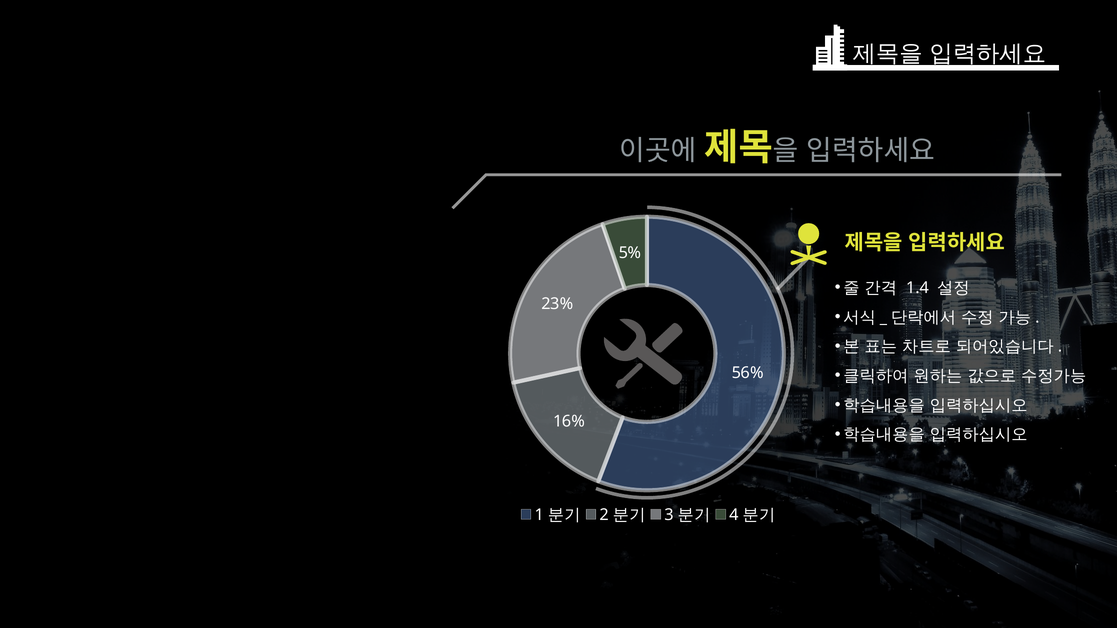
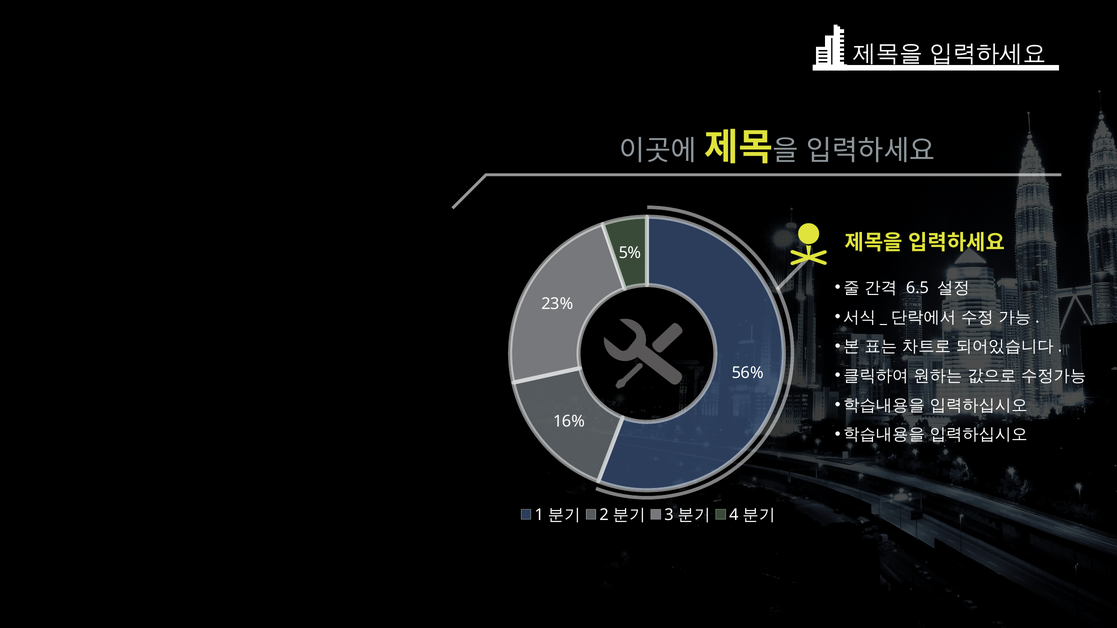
1.4: 1.4 -> 6.5 (917, 288)
